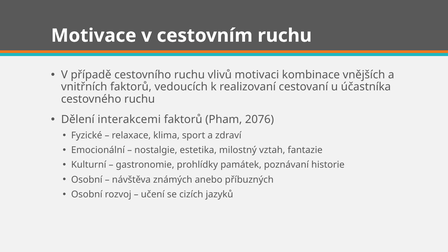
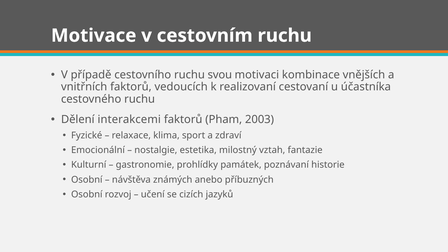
vlivů: vlivů -> svou (220, 75)
2076: 2076 -> 2003 (260, 120)
